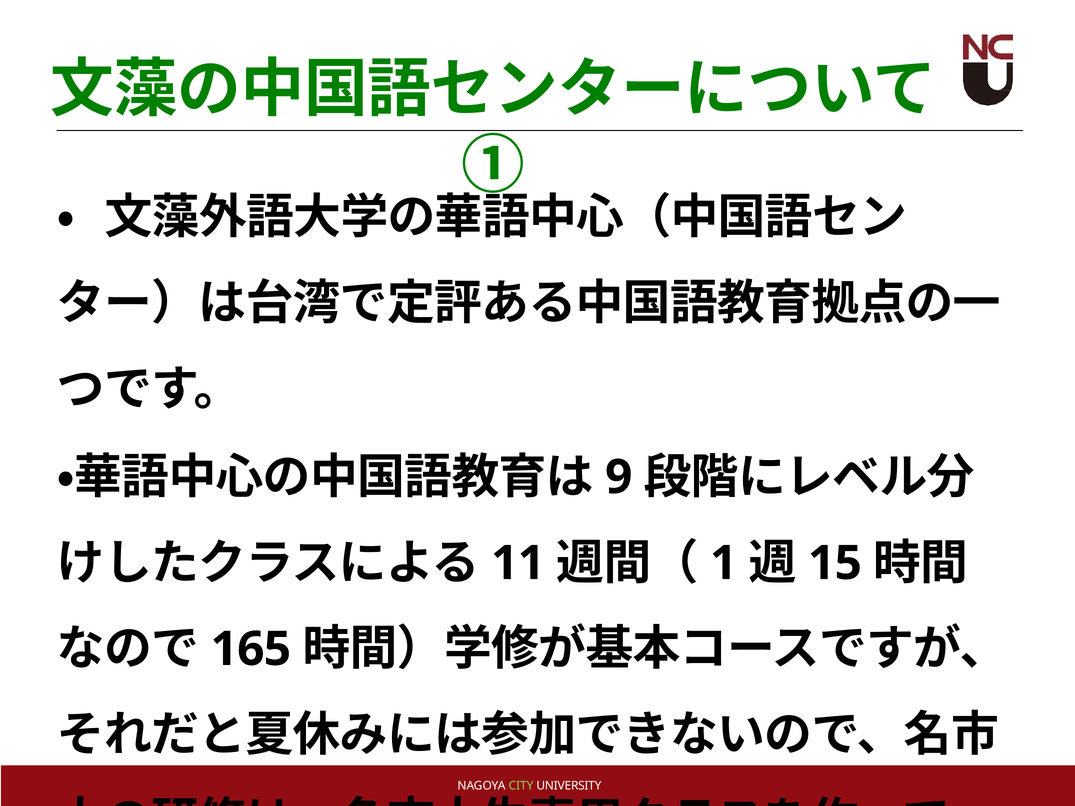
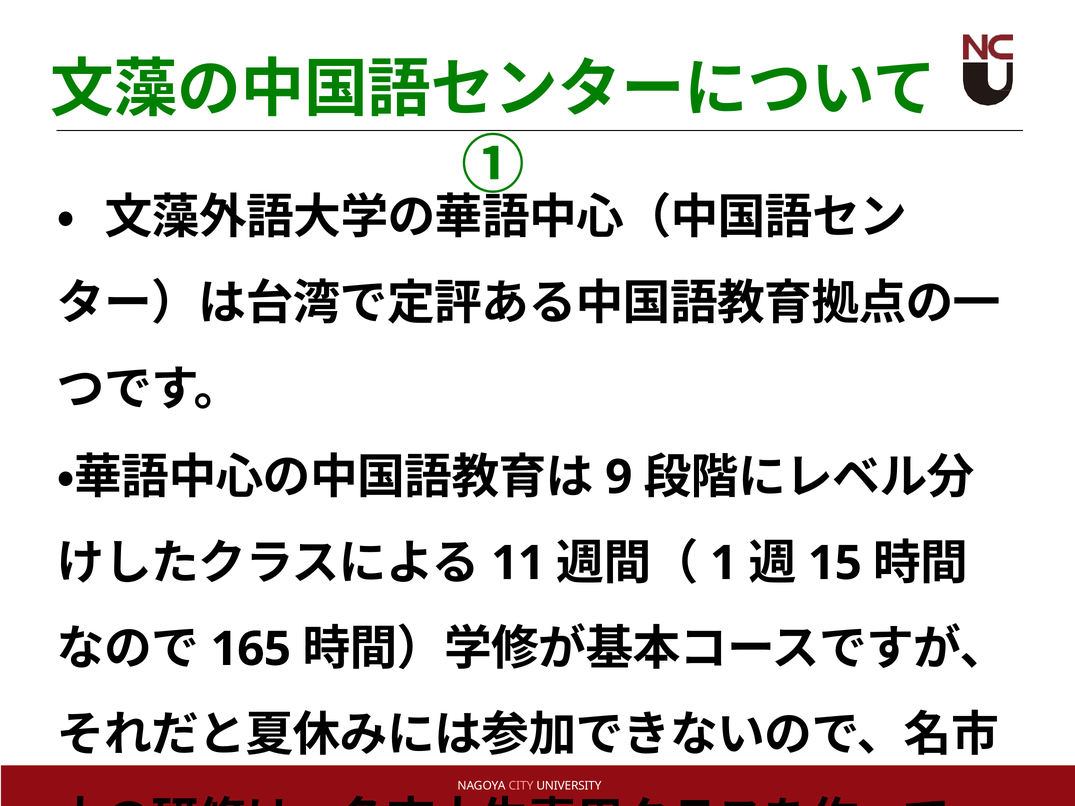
CITY colour: light green -> pink (521, 786)
